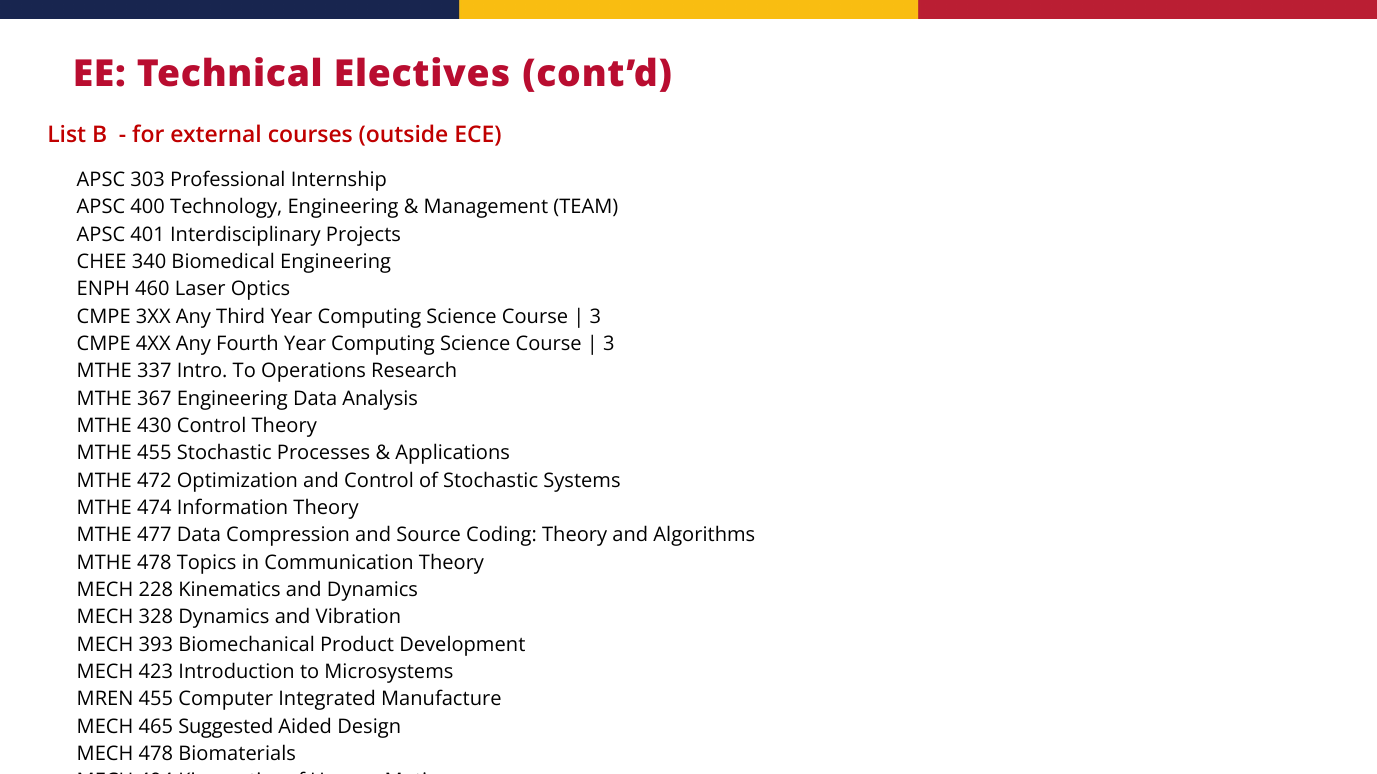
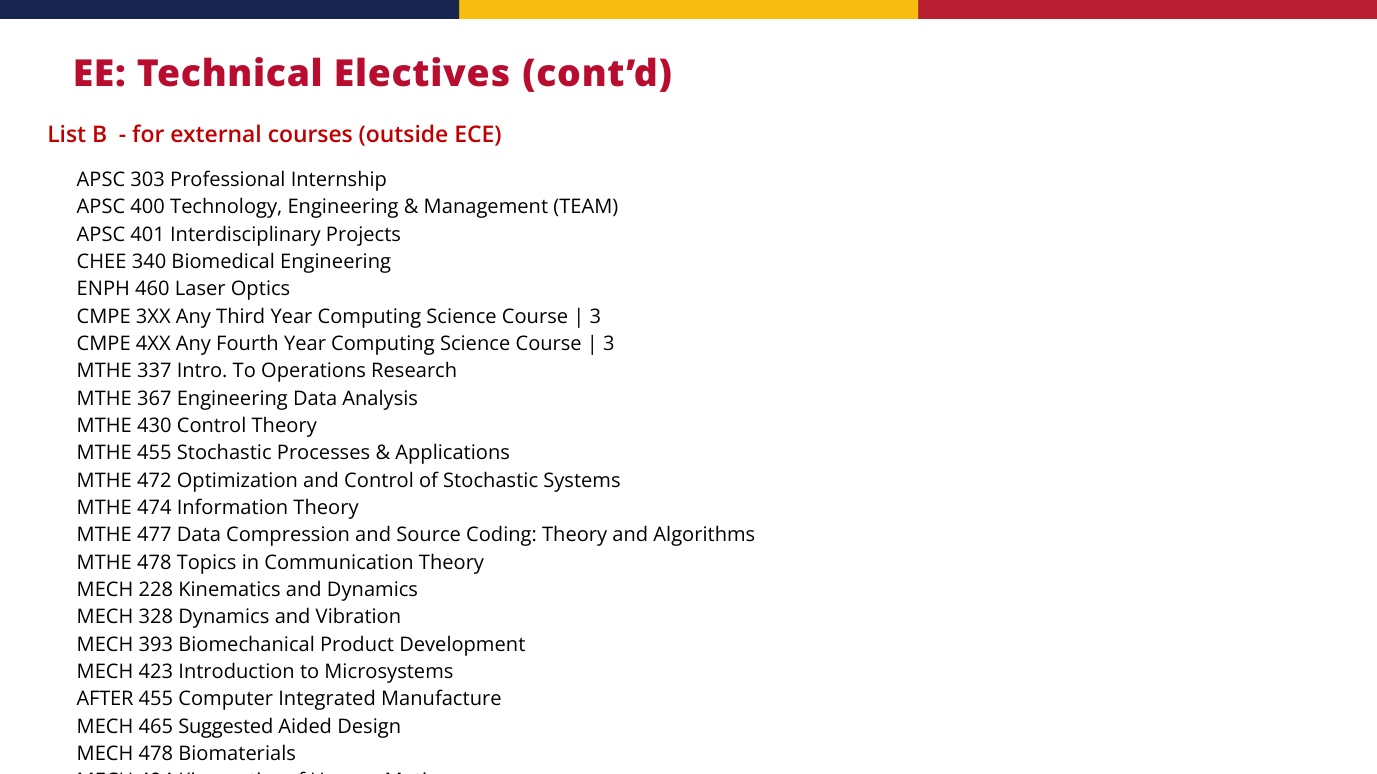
MREN: MREN -> AFTER (105, 700)
